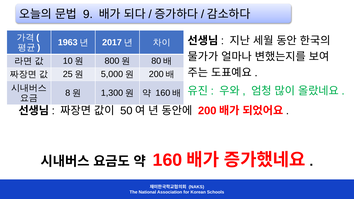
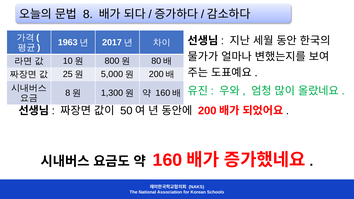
9: 9 -> 8 (88, 14)
